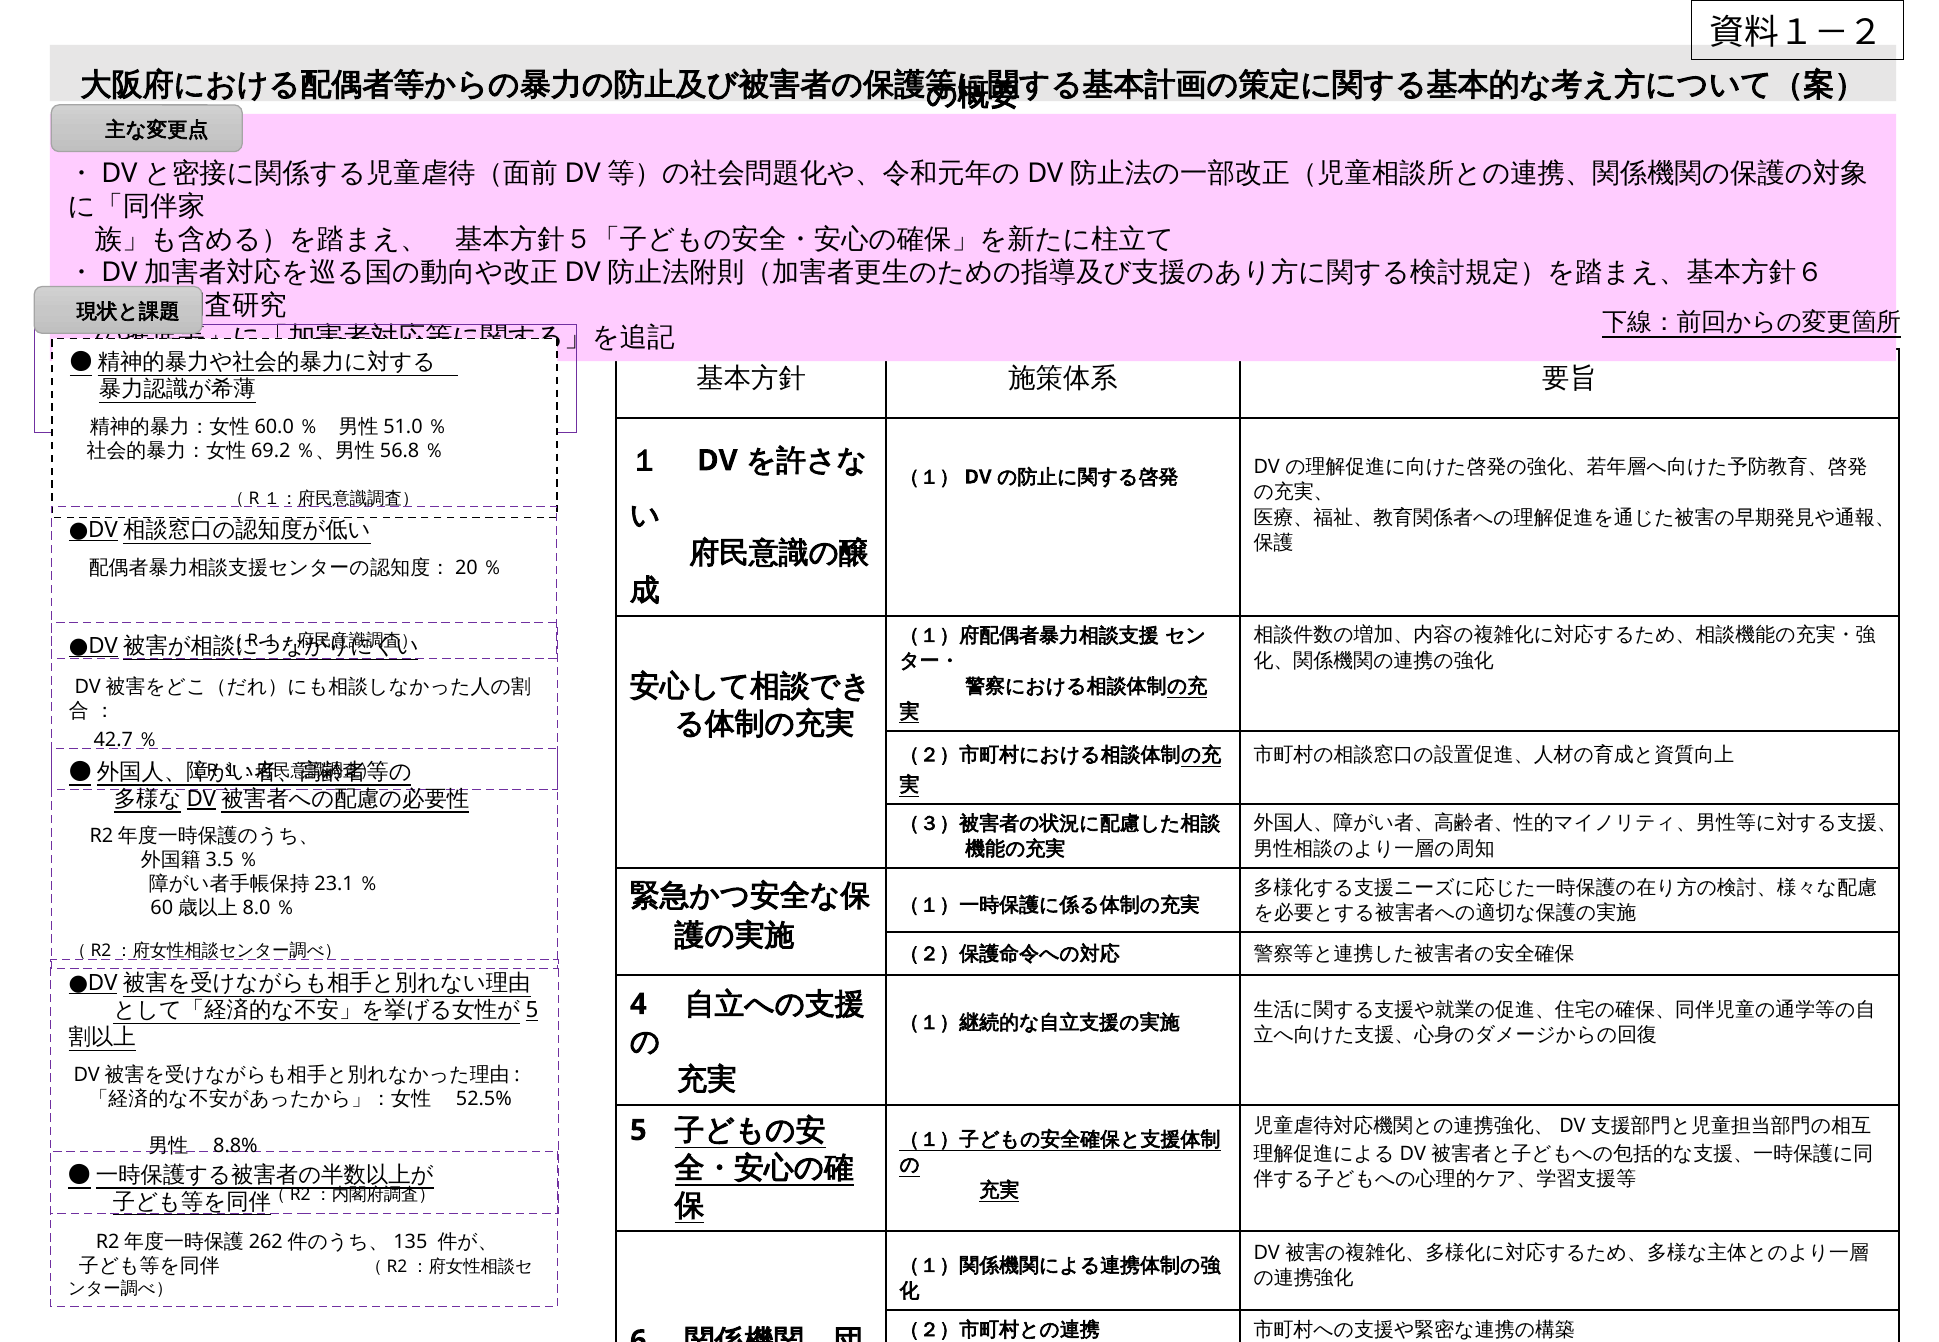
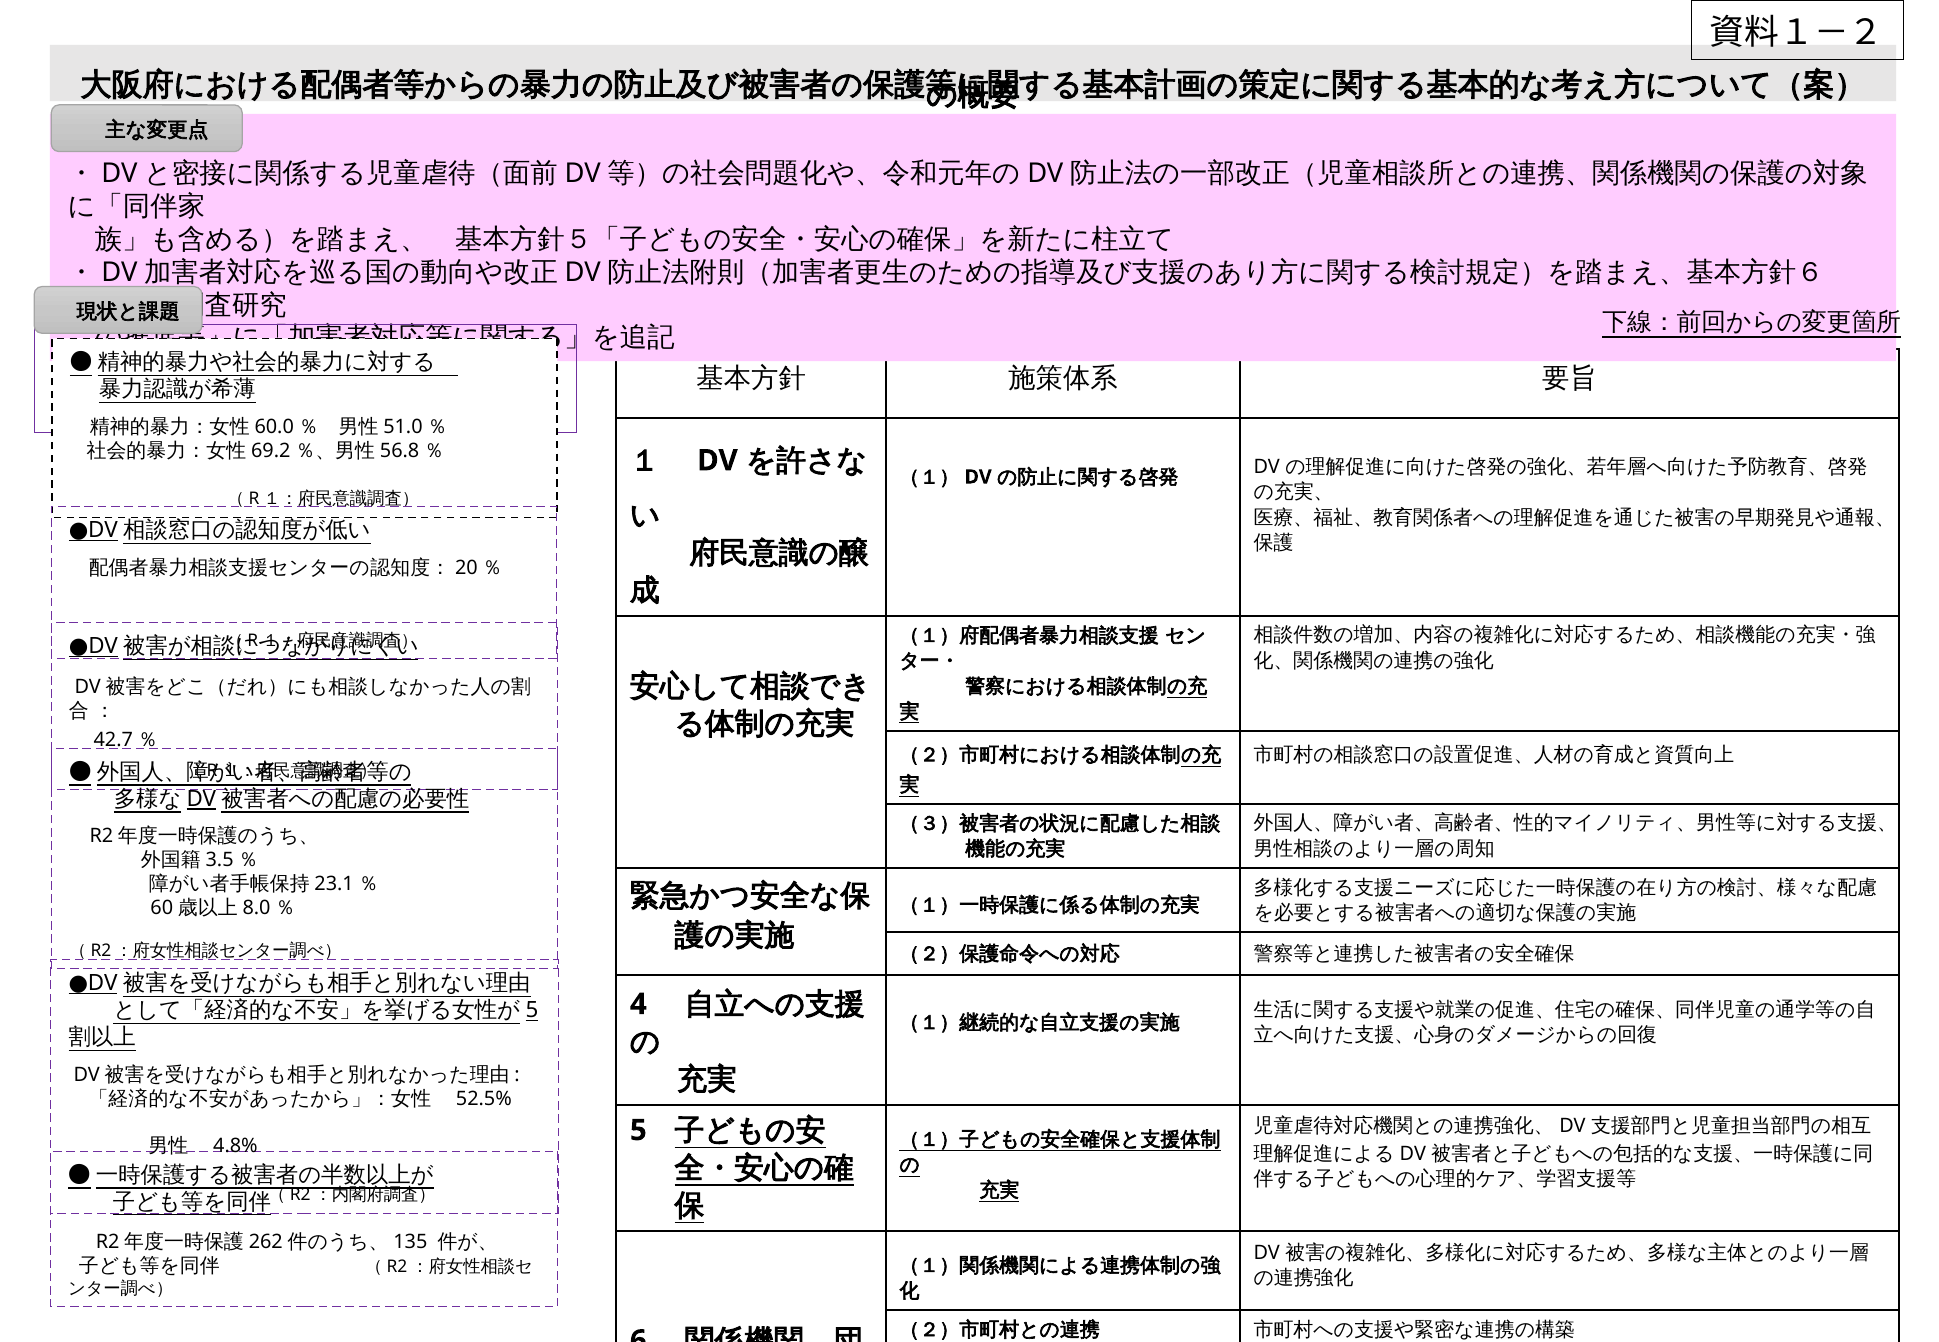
8.8%: 8.8% -> 4.8% (235, 1147)
